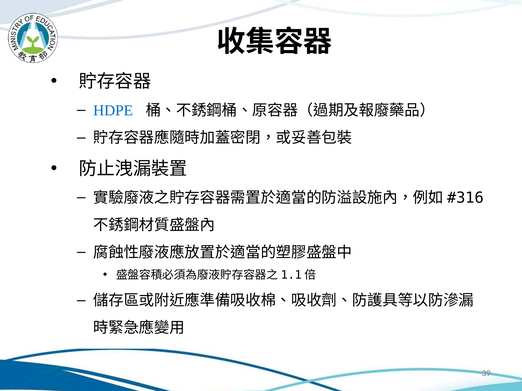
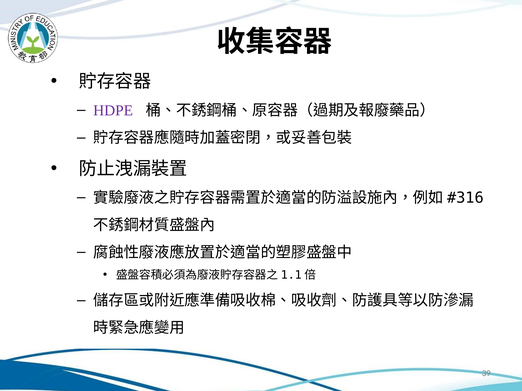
HDPE colour: blue -> purple (113, 111)
